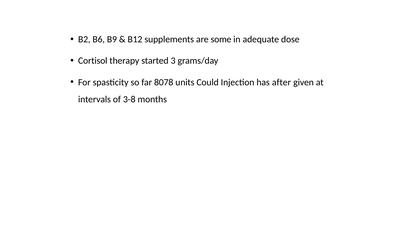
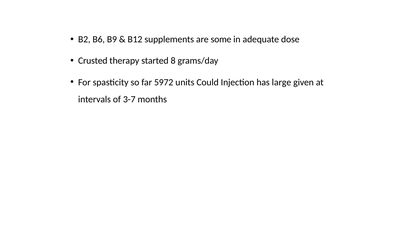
Cortisol: Cortisol -> Crusted (93, 61)
3: 3 -> 8 (173, 61)
8078: 8078 -> 5972 (164, 82)
after: after -> large (281, 82)
3-8: 3-8 -> 3-7 (129, 99)
